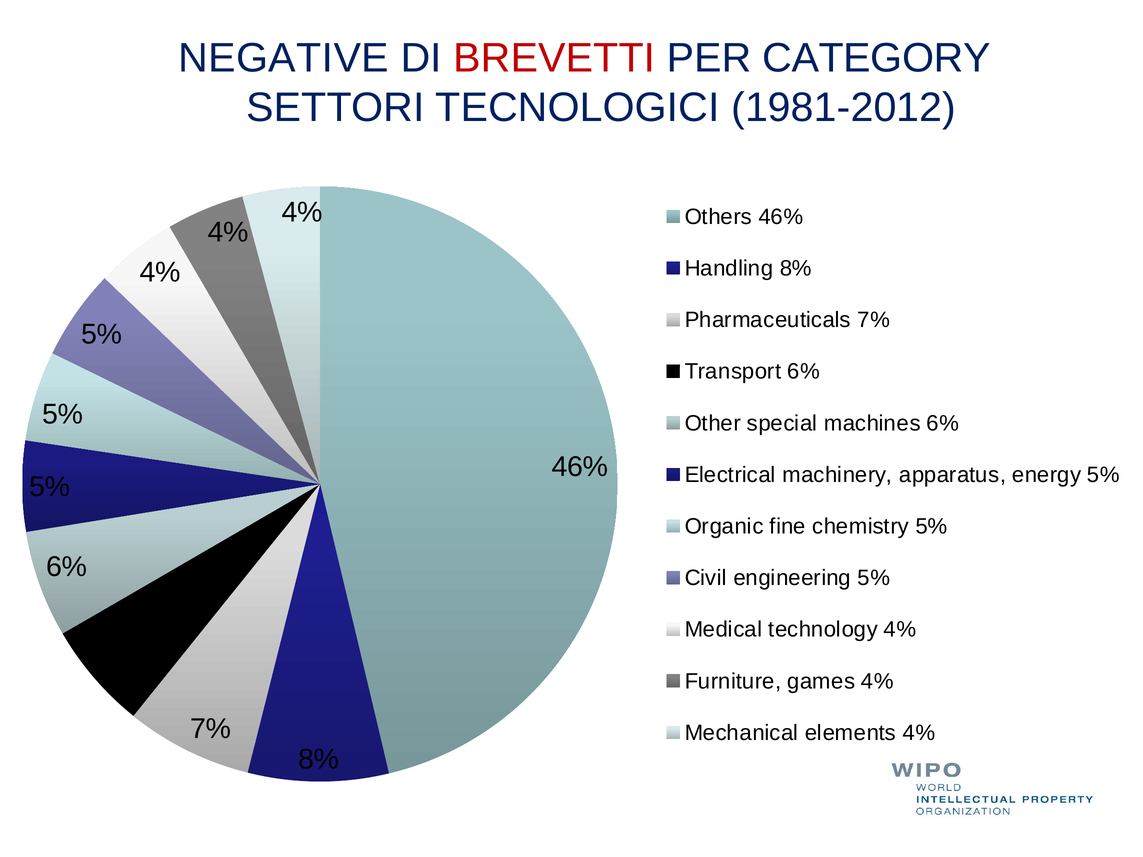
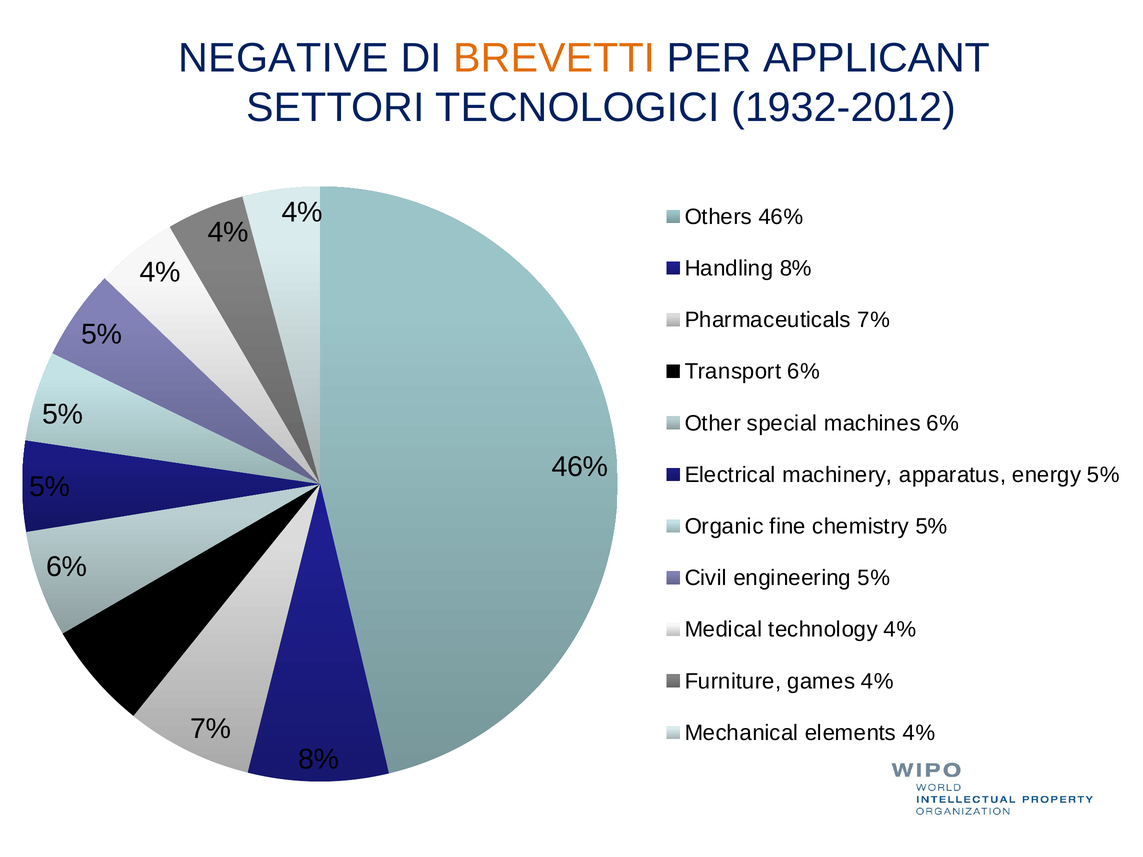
BREVETTI colour: red -> orange (554, 58)
CATEGORY: CATEGORY -> APPLICANT (876, 58)
1981-2012: 1981-2012 -> 1932-2012 (844, 107)
